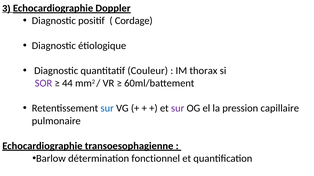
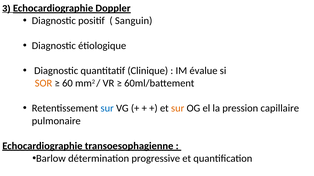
Cordage: Cordage -> Sanguin (134, 21)
Couleur: Couleur -> Clinique (148, 71)
thorax: thorax -> évalue (203, 71)
SOR colour: purple -> orange (43, 84)
44: 44 -> 60 (67, 84)
sur colour: purple -> orange (178, 109)
fonctionnel: fonctionnel -> progressive (156, 159)
